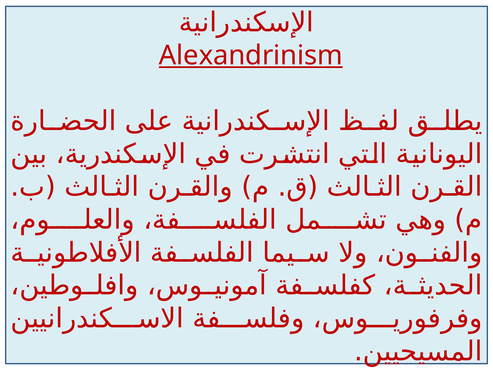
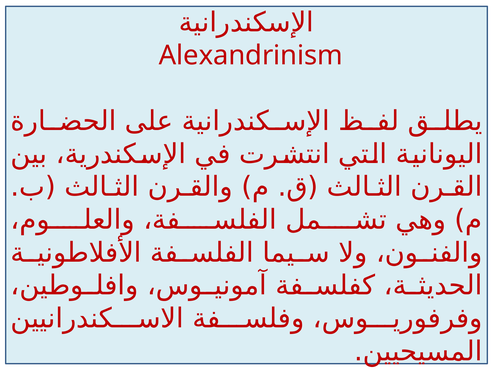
Alexandrinism underline: present -> none (251, 55)
